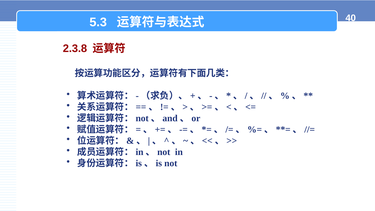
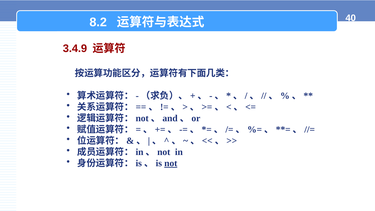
5.3: 5.3 -> 8.2 (98, 22)
2.3.8: 2.3.8 -> 3.4.9 (75, 49)
not underline: none -> present (171, 163)
